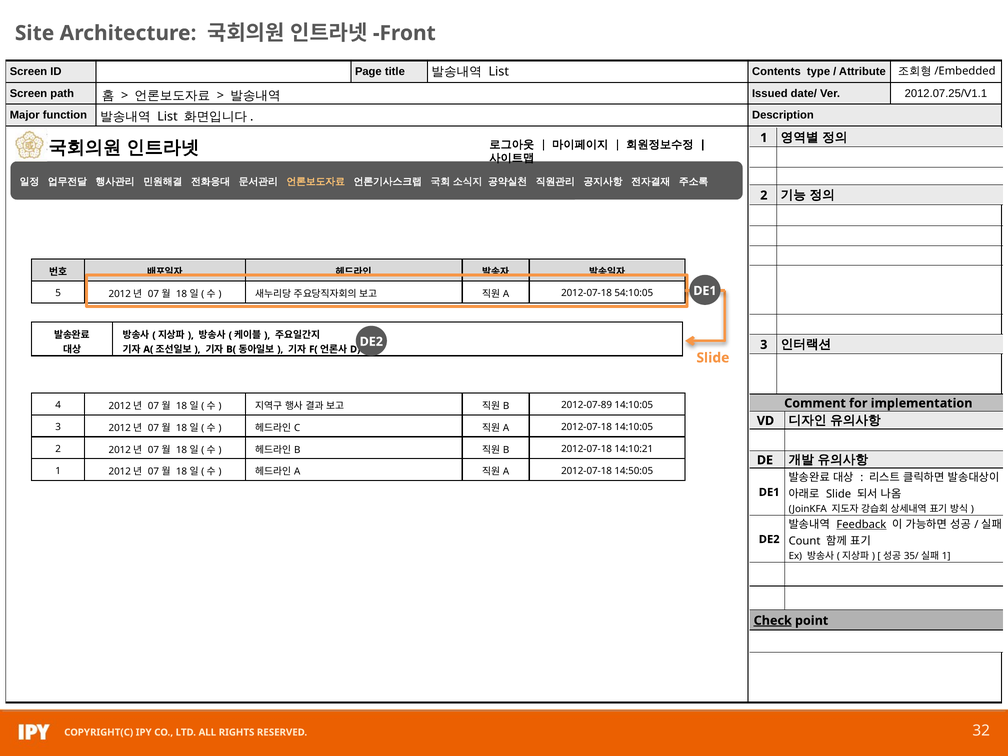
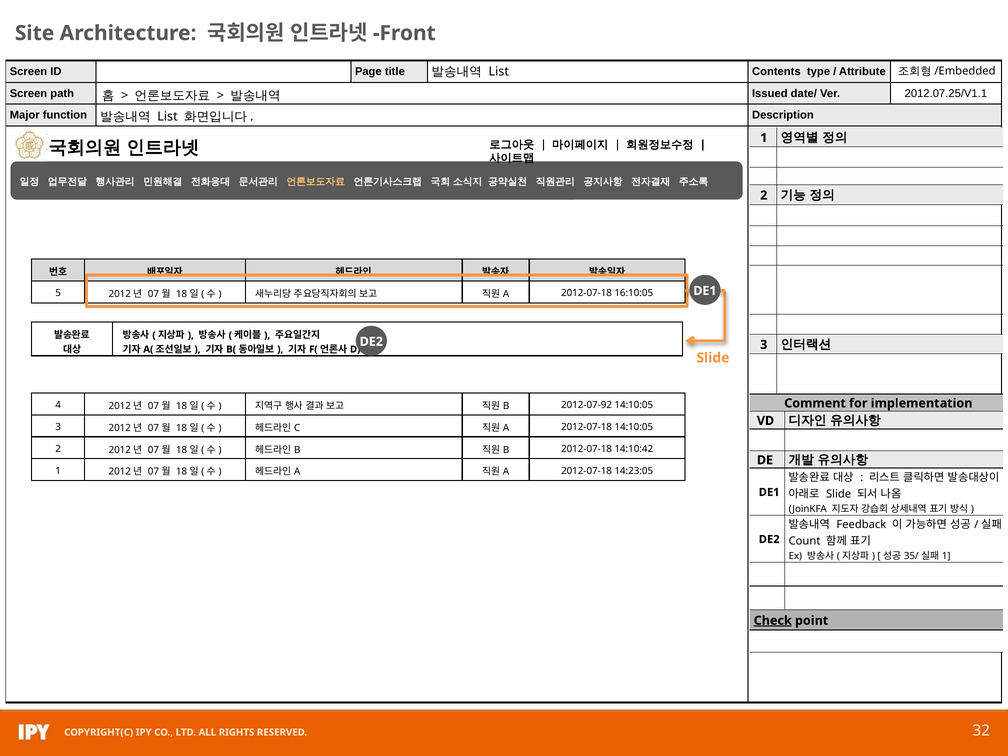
54:10:05: 54:10:05 -> 16:10:05 (634, 293)
2012-07-89: 2012-07-89 -> 2012-07-92 (587, 405)
14:10:21: 14:10:21 -> 14:10:42 (634, 449)
14:50:05: 14:50:05 -> 14:23:05 (634, 471)
Feedback underline: present -> none (861, 525)
